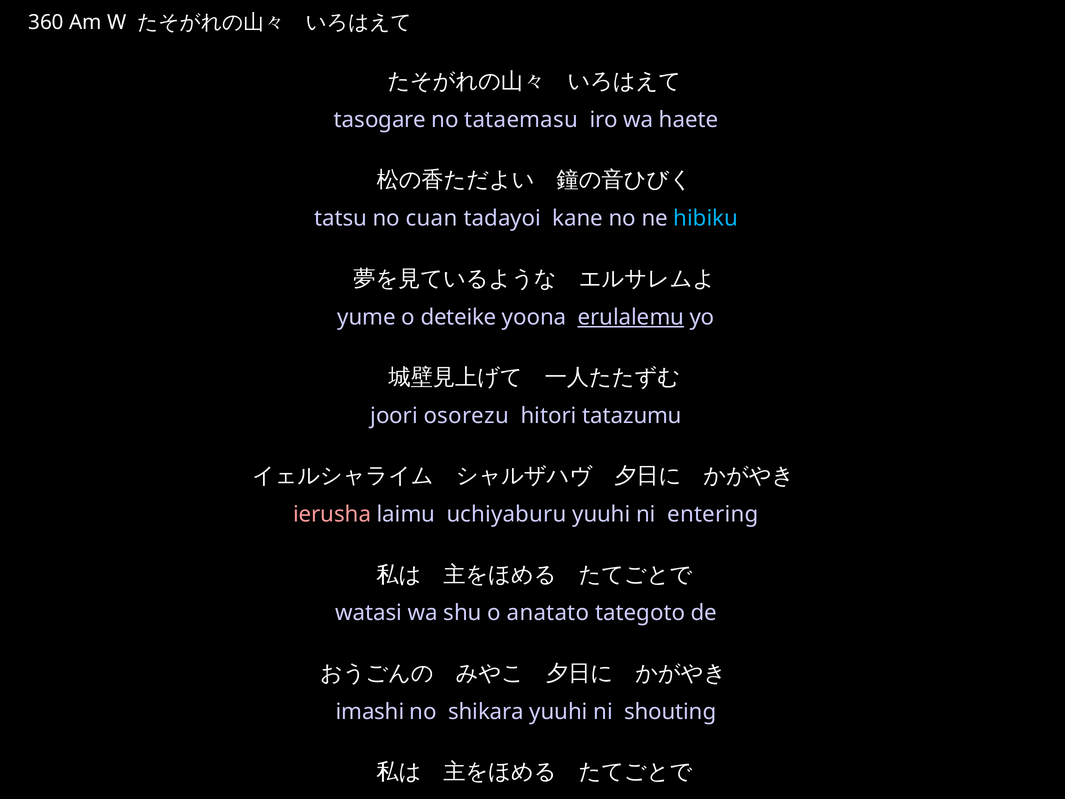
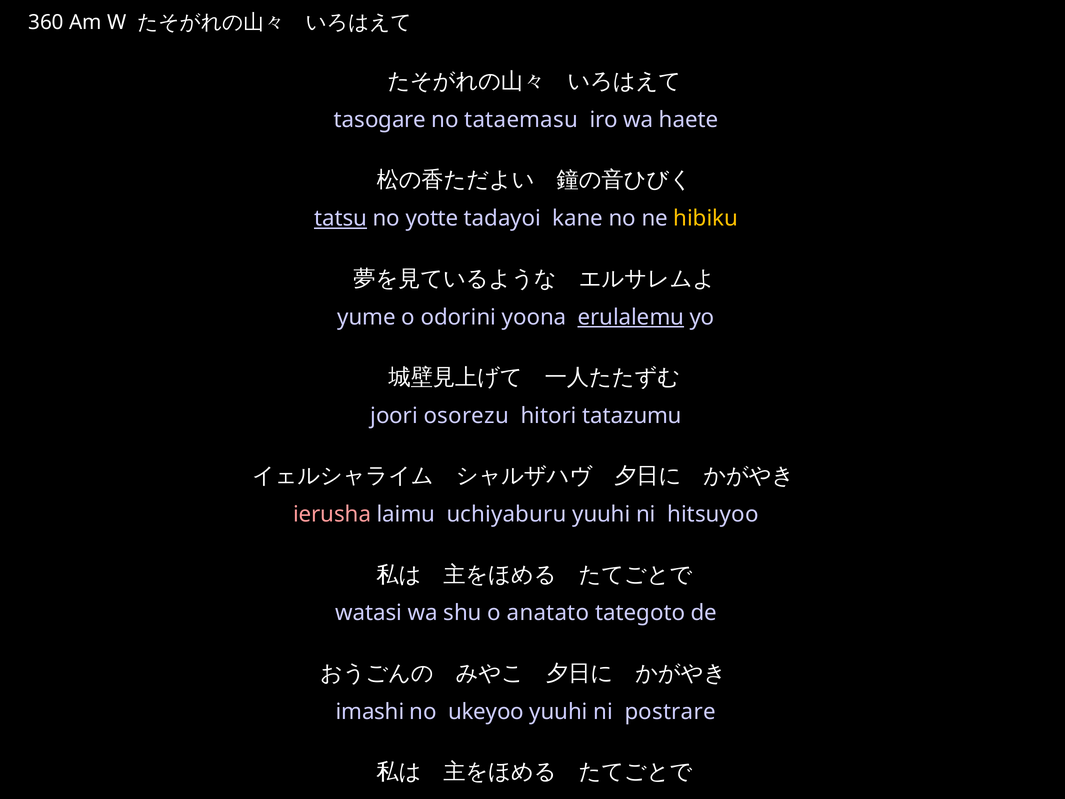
tatsu underline: none -> present (341, 218)
cuan: cuan -> yotte (432, 218)
hibiku colour: light blue -> yellow (706, 218)
deteike: deteike -> odorini (458, 317)
entering: entering -> hitsuyoo (713, 514)
shikara: shikara -> ukeyoo (486, 712)
shouting: shouting -> postrare (670, 712)
